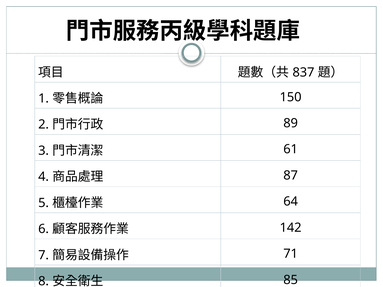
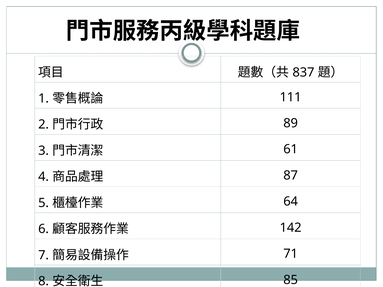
150: 150 -> 111 (291, 97)
